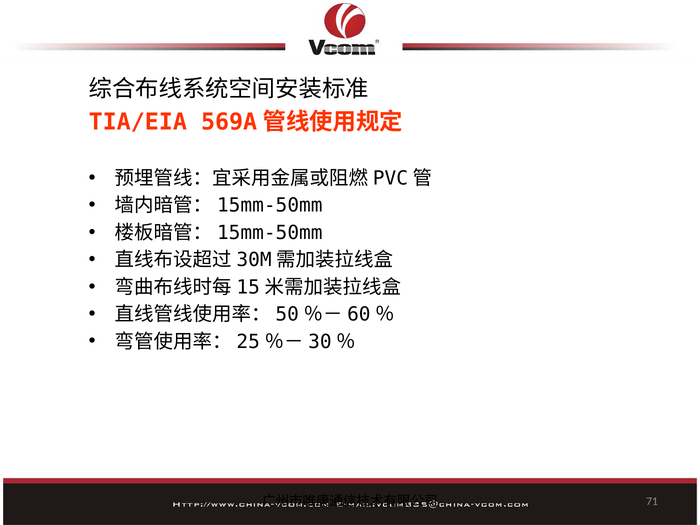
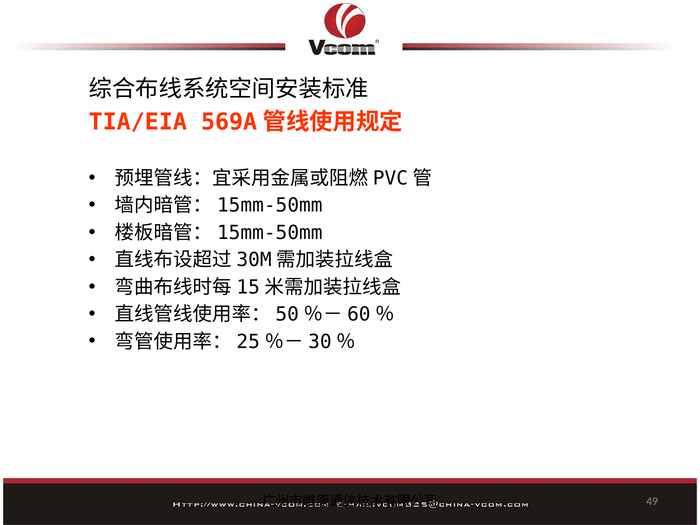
71: 71 -> 49 (652, 501)
